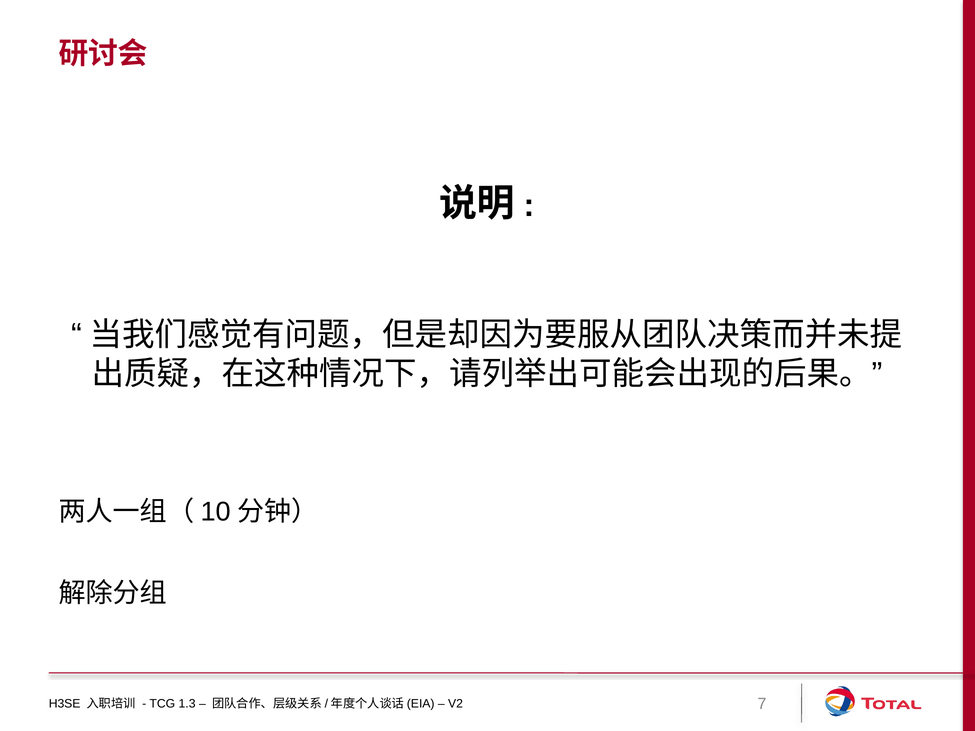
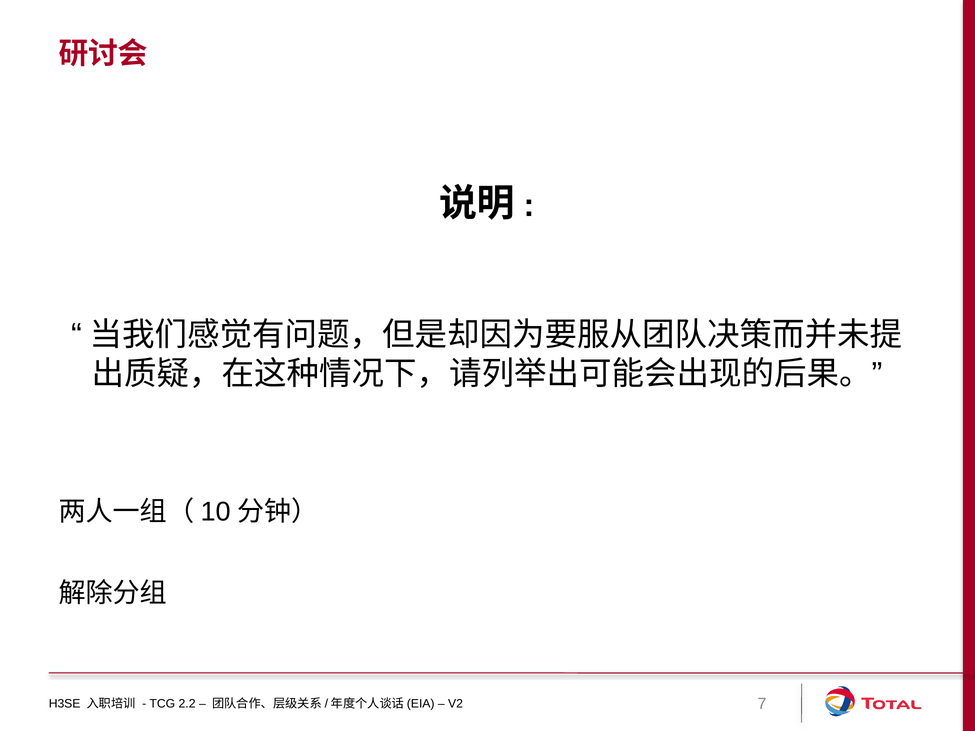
1.3: 1.3 -> 2.2 (187, 704)
